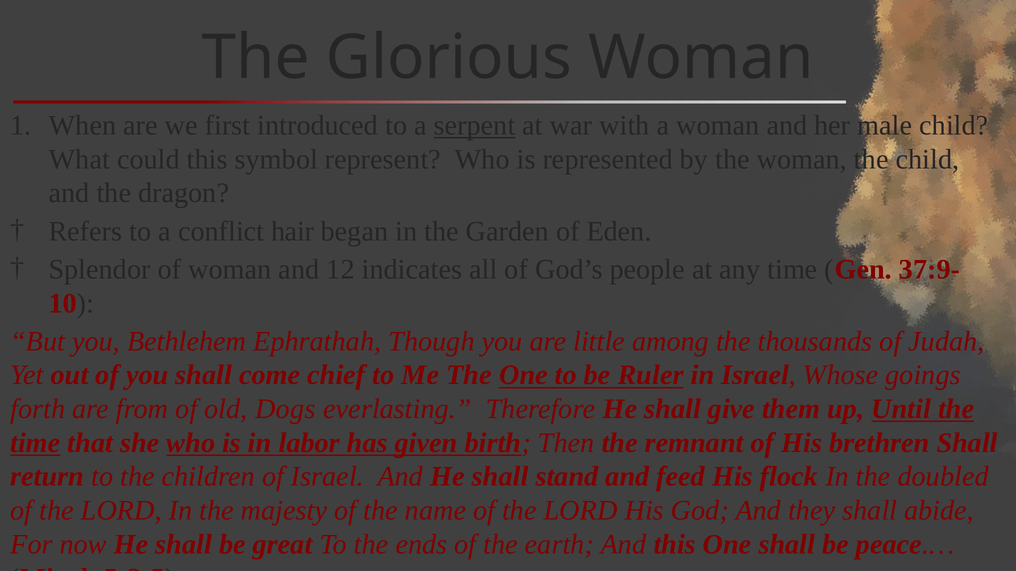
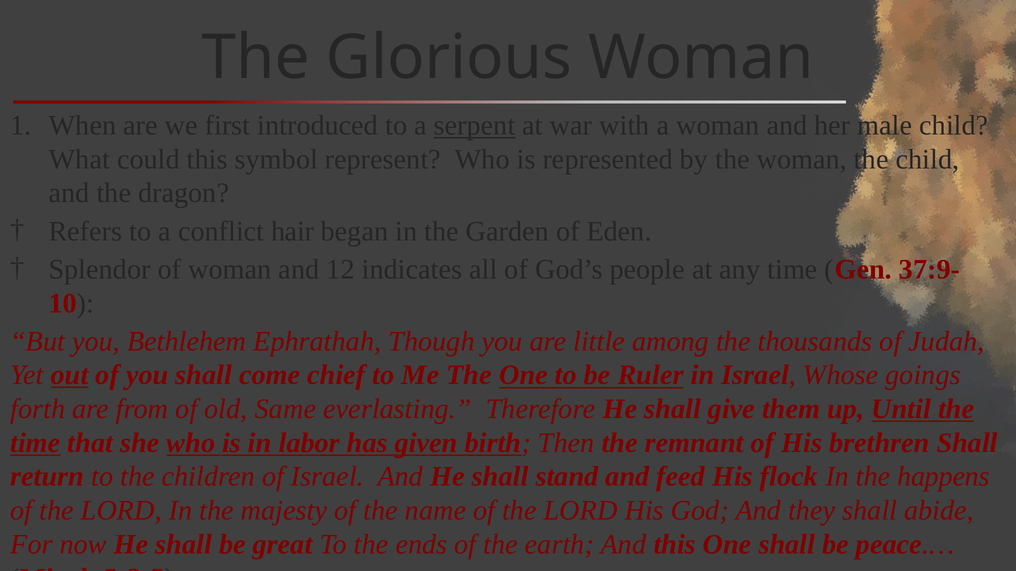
out underline: none -> present (70, 375)
Dogs: Dogs -> Same (285, 409)
doubled: doubled -> happens (943, 477)
